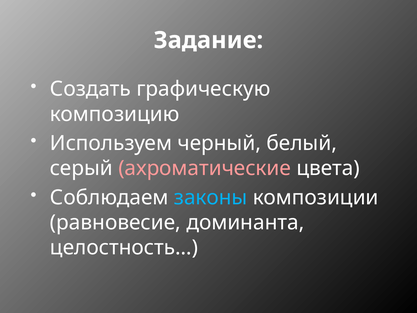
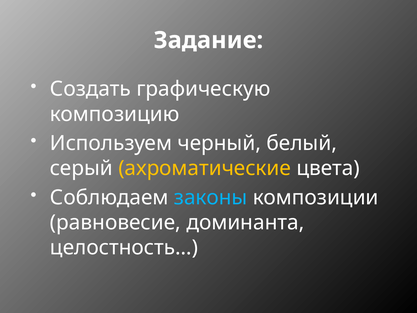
ахроматические colour: pink -> yellow (205, 168)
